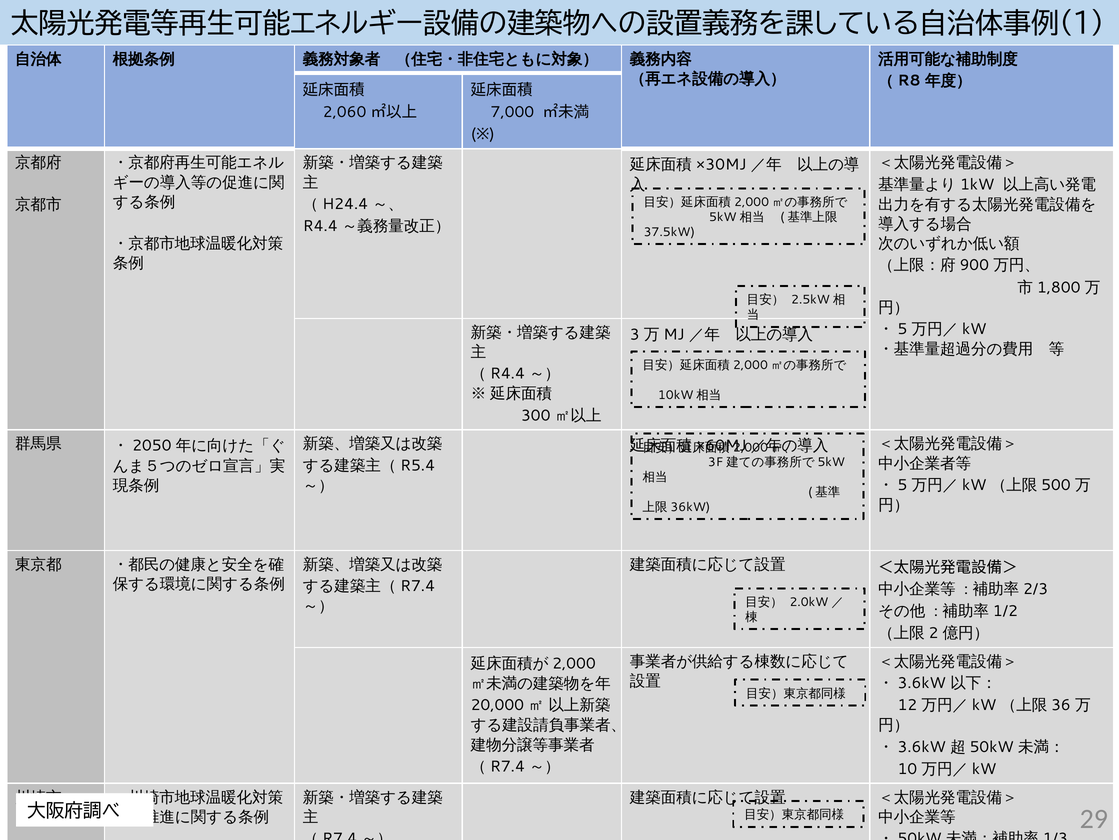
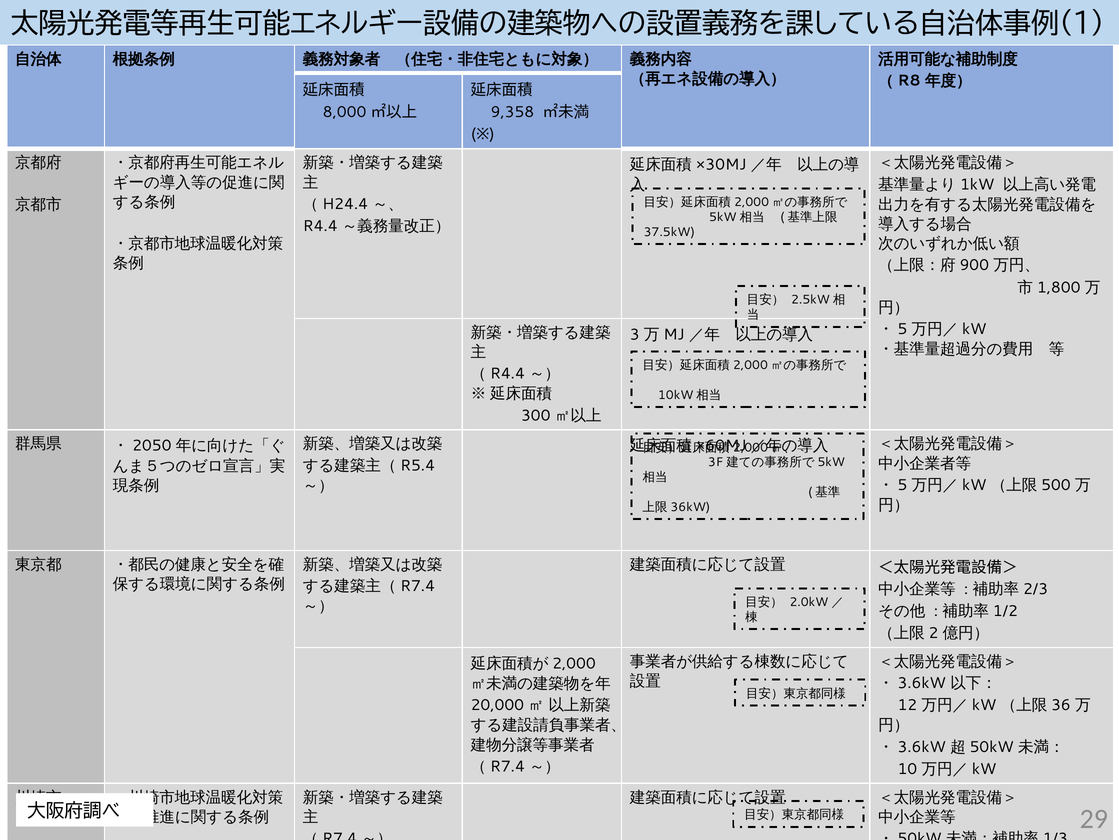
2,060: 2,060 -> 8,000 (345, 112)
7,000: 7,000 -> 9,358 (512, 112)
